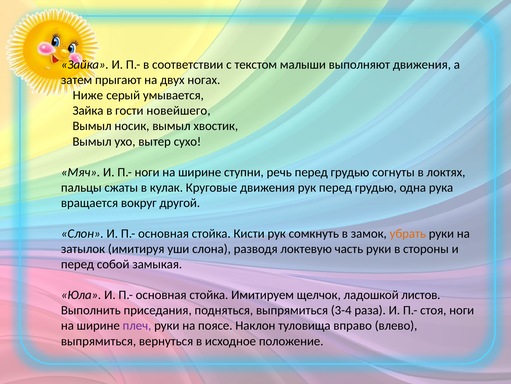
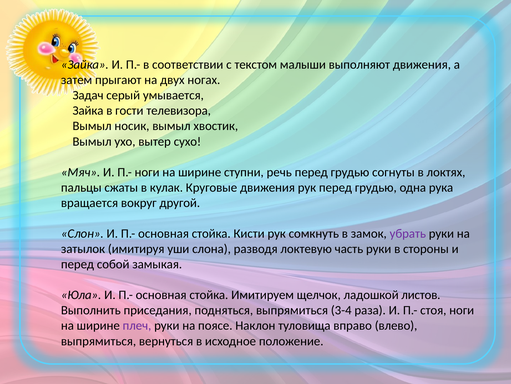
Ниже: Ниже -> Задач (88, 95)
новейшего: новейшего -> телевизора (179, 111)
убрать colour: orange -> purple (408, 233)
